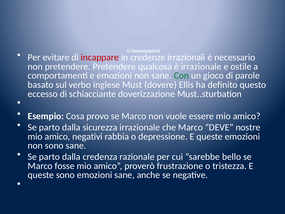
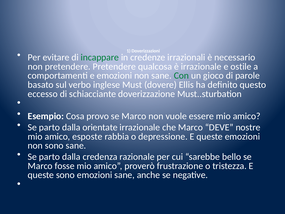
incappare colour: red -> green (100, 57)
sicurezza: sicurezza -> orientate (100, 127)
negativi: negativi -> esposte (87, 136)
